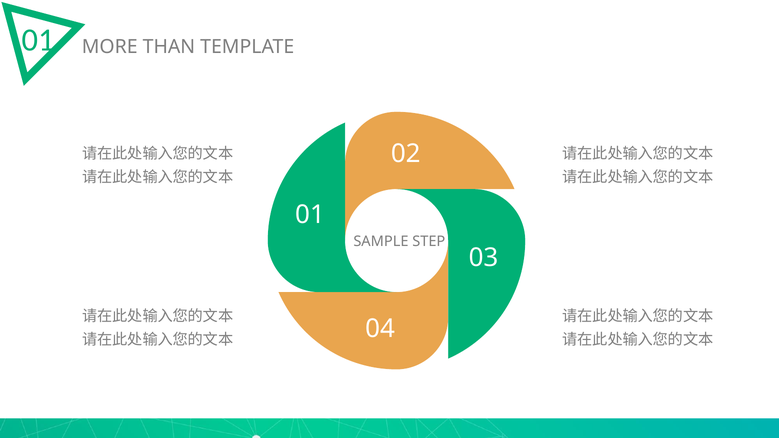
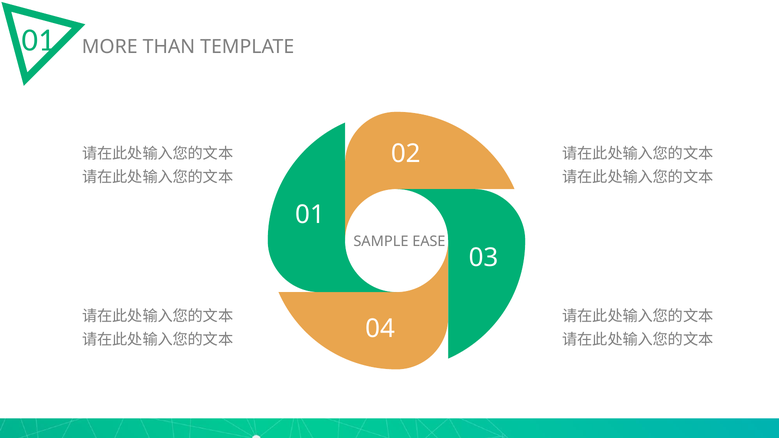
STEP: STEP -> EASE (429, 241)
